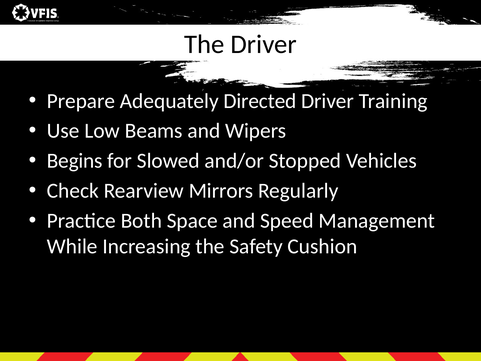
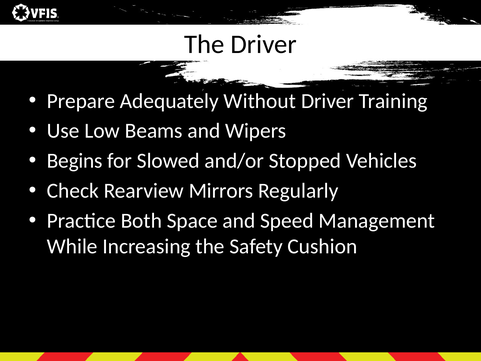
Directed: Directed -> Without (260, 101)
